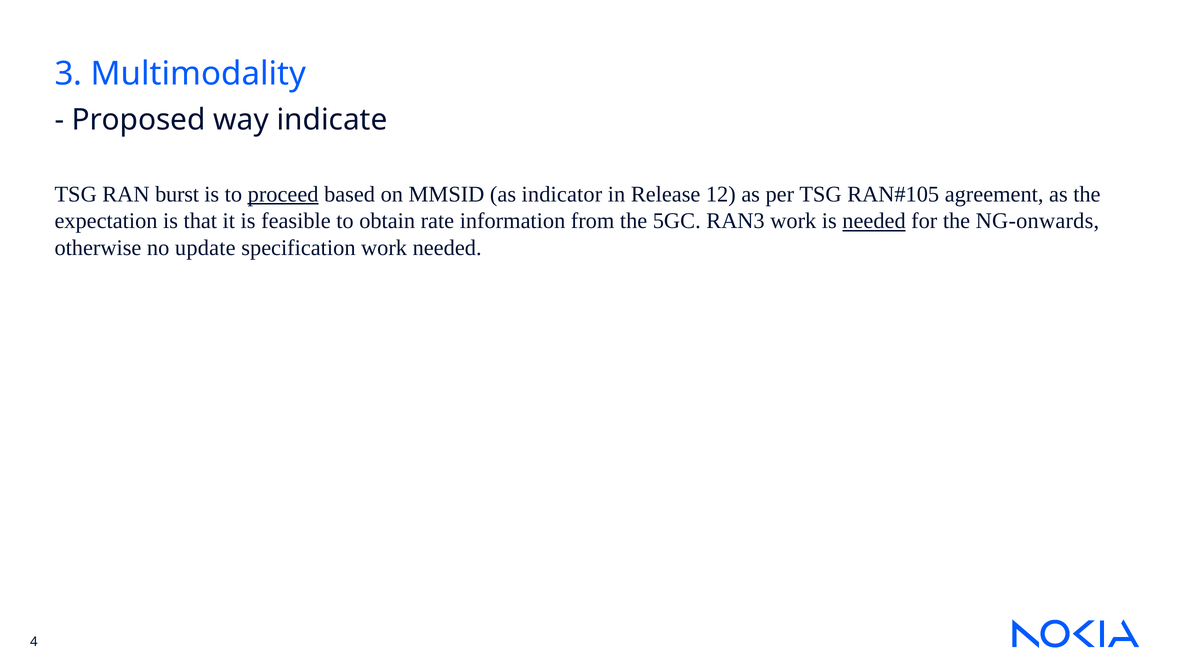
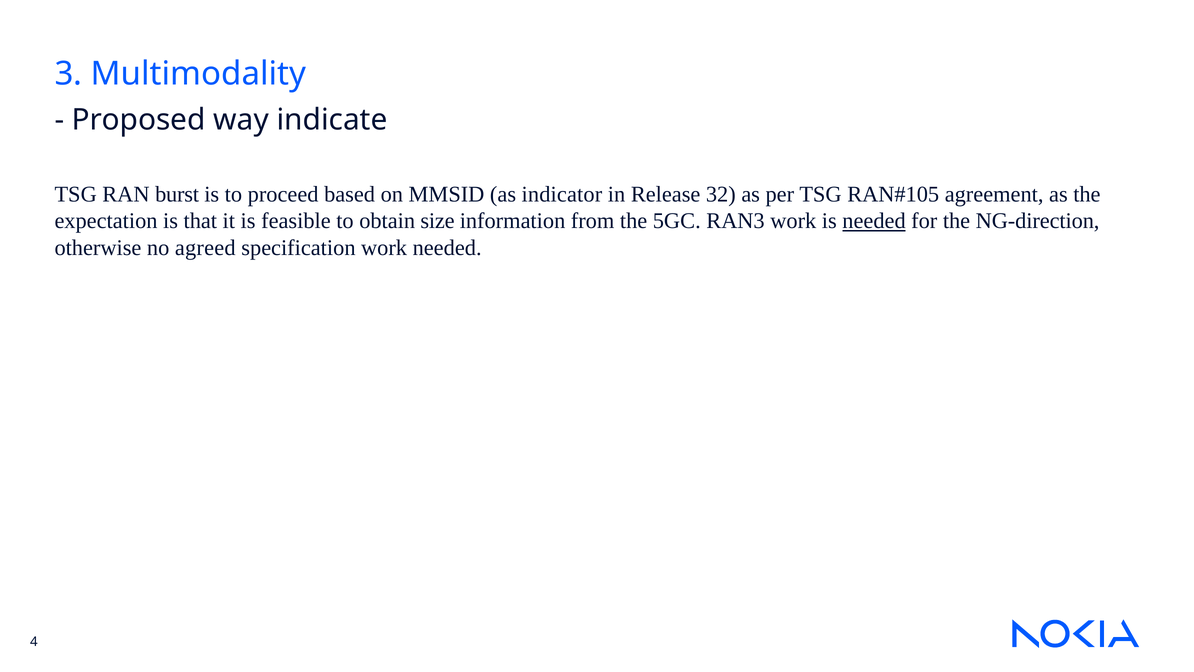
proceed underline: present -> none (283, 194)
12: 12 -> 32 (721, 194)
rate: rate -> size (438, 221)
NG-onwards: NG-onwards -> NG-direction (1038, 221)
update: update -> agreed (205, 248)
